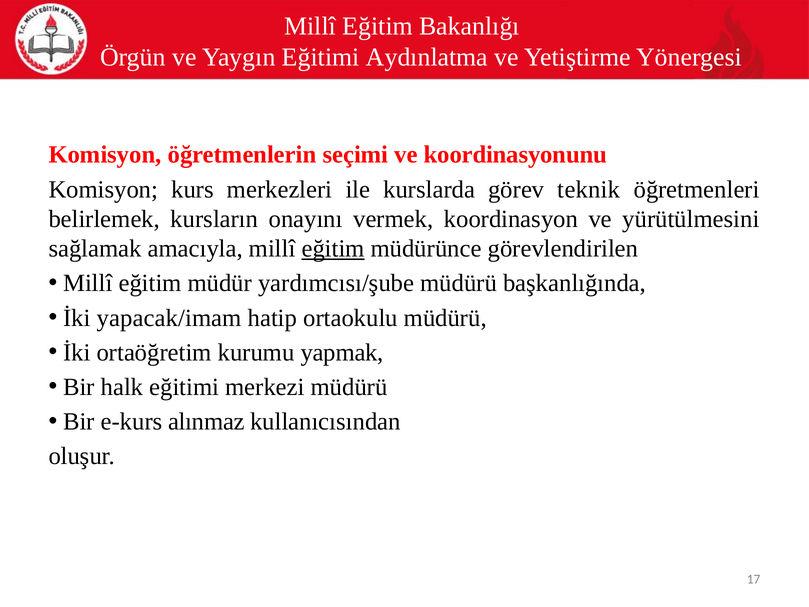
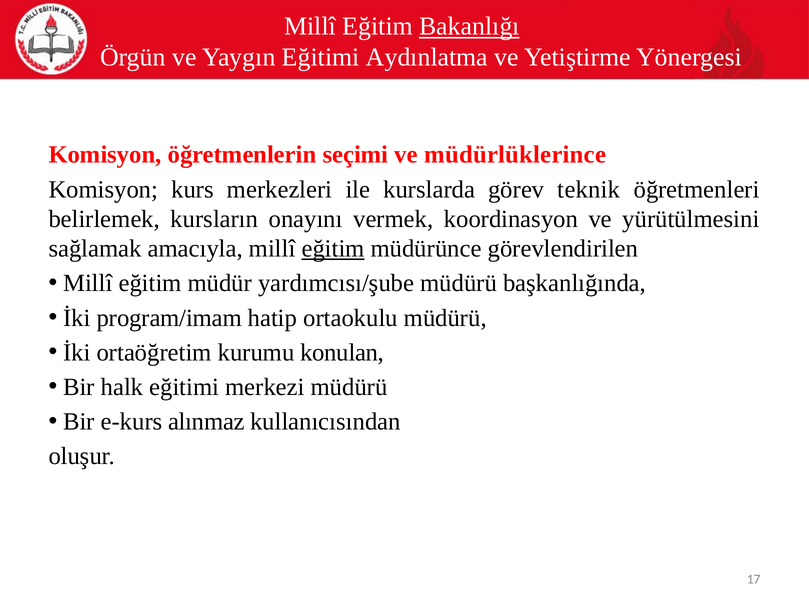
Bakanlığı underline: none -> present (469, 26)
koordinasyonunu: koordinasyonunu -> müdürlüklerince (515, 155)
yapacak/imam: yapacak/imam -> program/imam (169, 318)
yapmak: yapmak -> konulan (342, 352)
